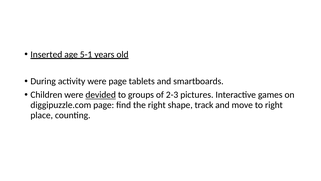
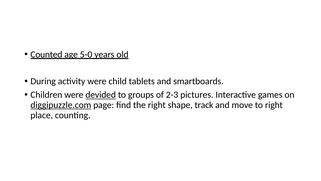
Inserted: Inserted -> Counted (46, 54)
5-1: 5-1 -> 5-0 (86, 54)
were page: page -> child (118, 81)
diggipuzzle.com underline: none -> present (61, 105)
